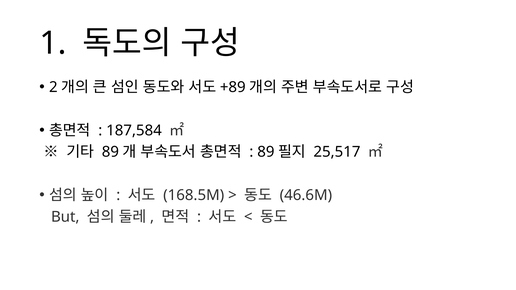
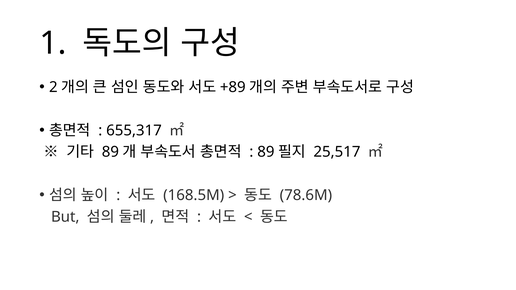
187,584: 187,584 -> 655,317 (134, 131)
46.6M: 46.6M -> 78.6M (306, 195)
